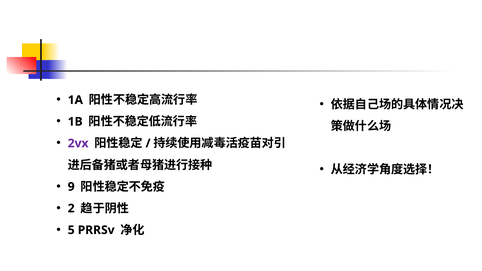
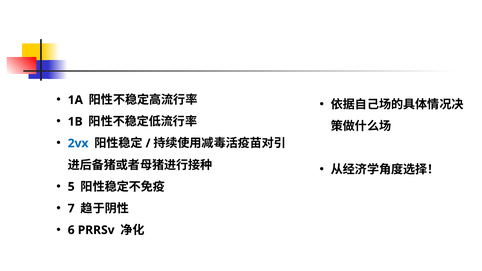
2vx colour: purple -> blue (78, 143)
9: 9 -> 5 (71, 187)
2: 2 -> 7 (71, 208)
5: 5 -> 6 (71, 230)
